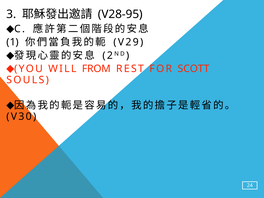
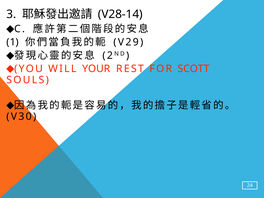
V28-95: V28-95 -> V28-14 (120, 14)
FROM: FROM -> YOUR (96, 69)
